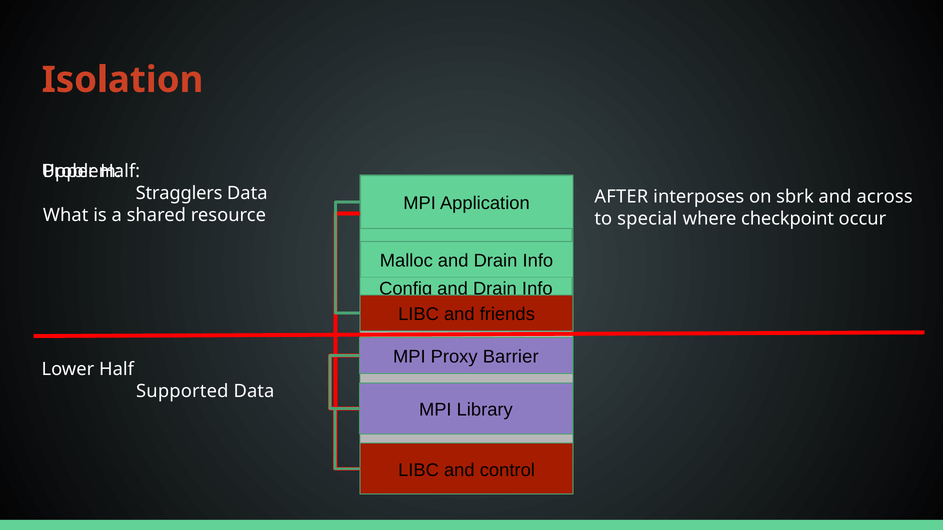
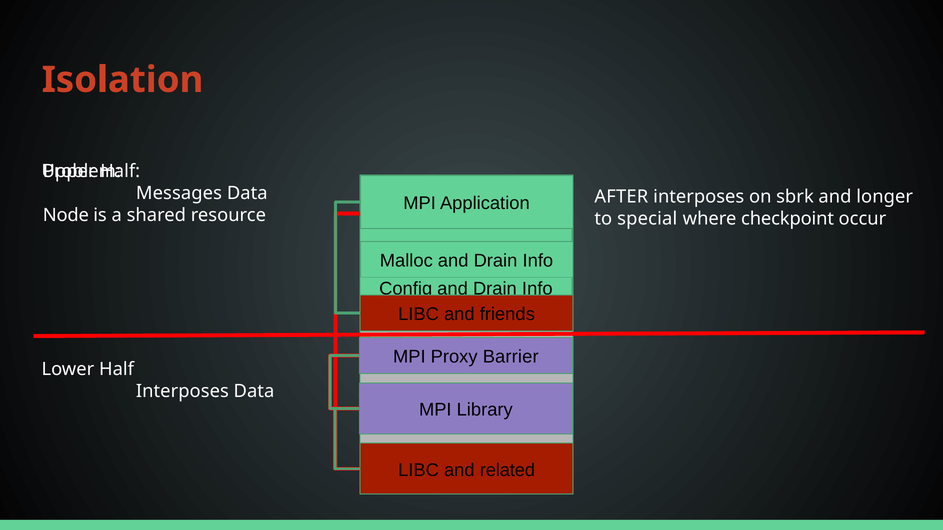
Stragglers: Stragglers -> Messages (179, 194)
across: across -> longer (885, 197)
What: What -> Node (66, 216)
Supported: Supported -> Interposes (182, 392)
control: control -> related (507, 470)
